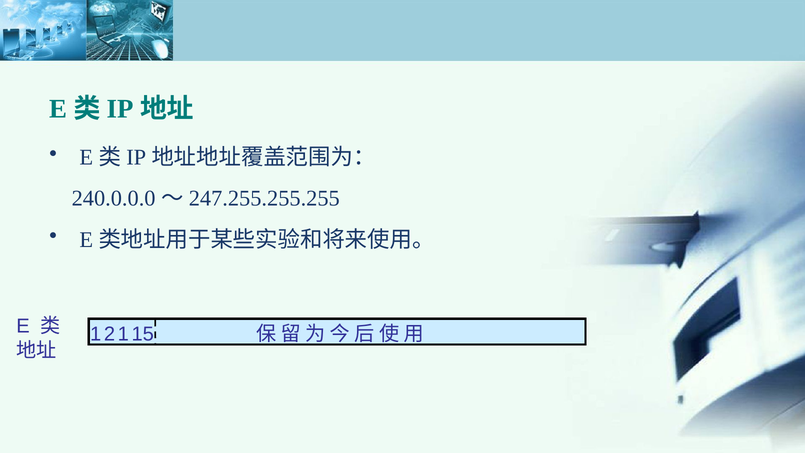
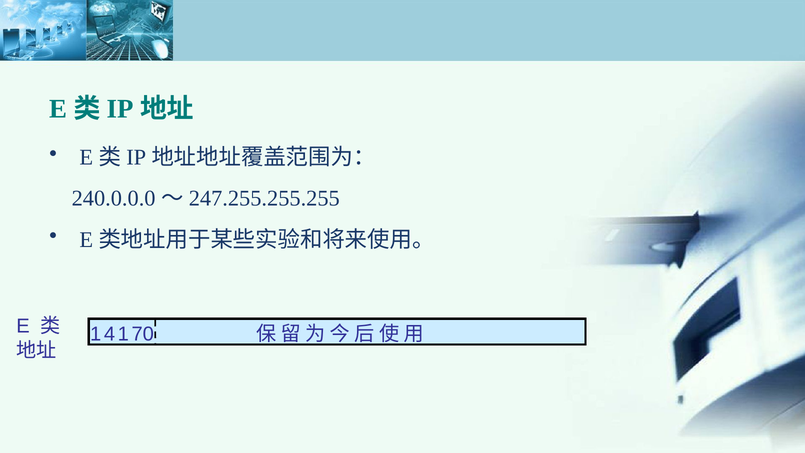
2: 2 -> 4 (110, 334)
15: 15 -> 70 (143, 334)
